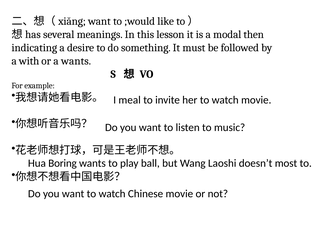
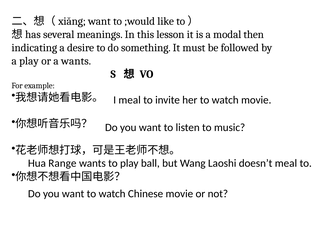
a with: with -> play (29, 61)
Boring: Boring -> Range (62, 163)
doesn’t most: most -> meal (286, 163)
